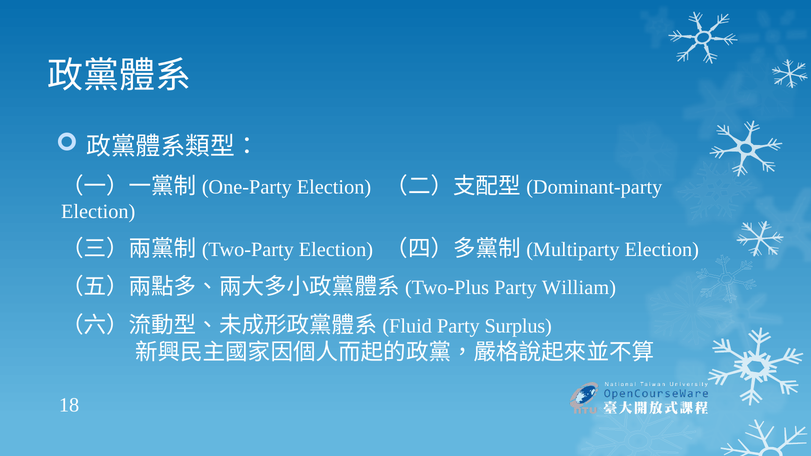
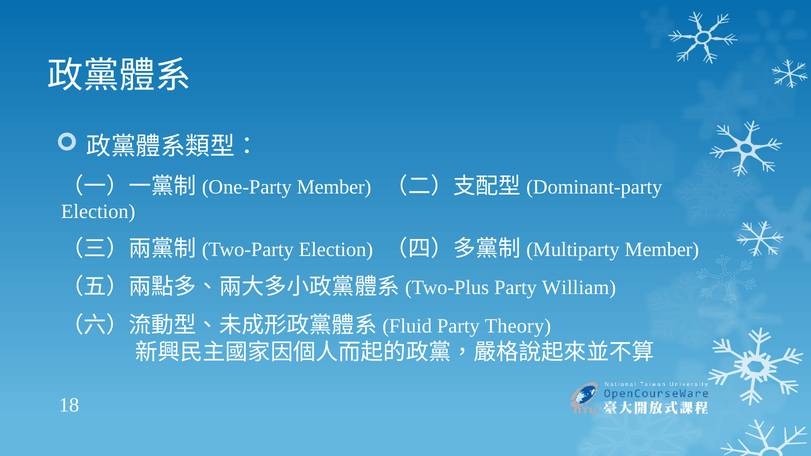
Election: Election -> Member (334, 187)
Election: Election -> Member (662, 250)
Surplus: Surplus -> Theory (518, 326)
